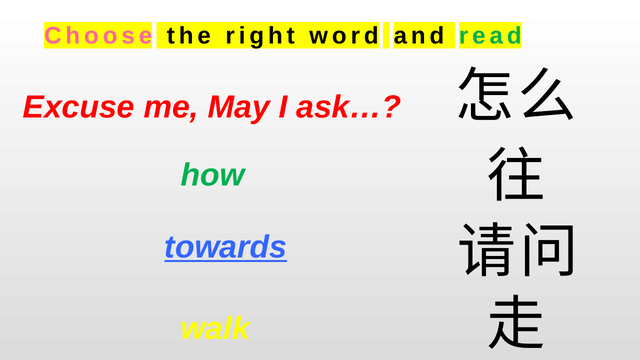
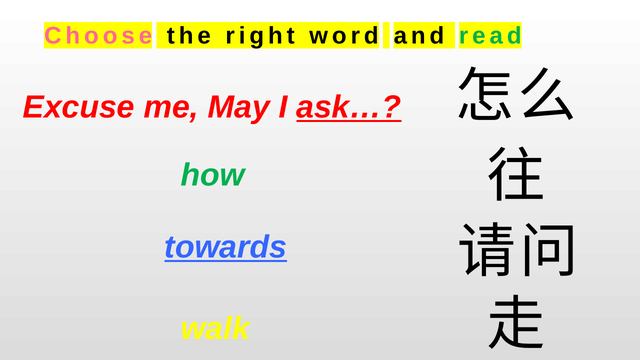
ask… underline: none -> present (349, 107)
